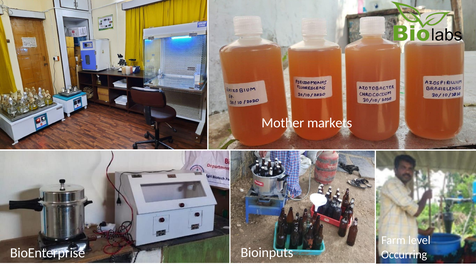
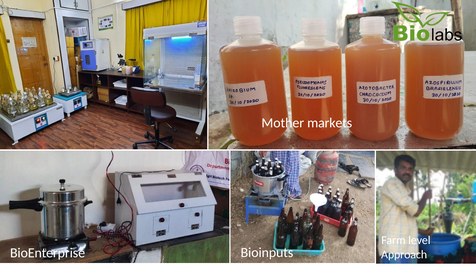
Occurring: Occurring -> Approach (404, 254)
